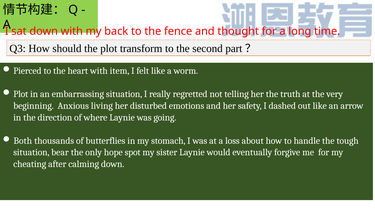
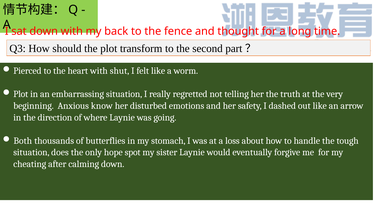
item: item -> shut (120, 71)
living: living -> know (102, 106)
bear: bear -> does (60, 152)
